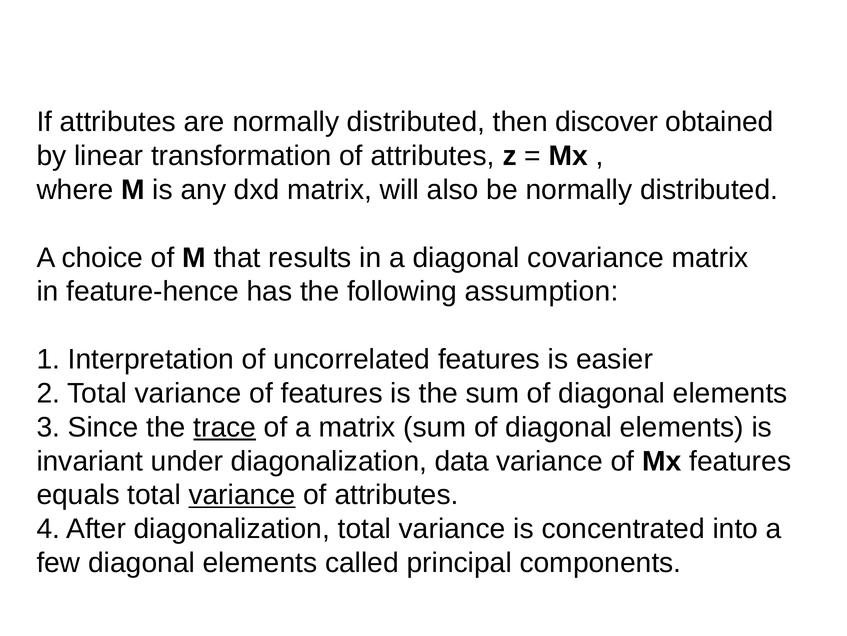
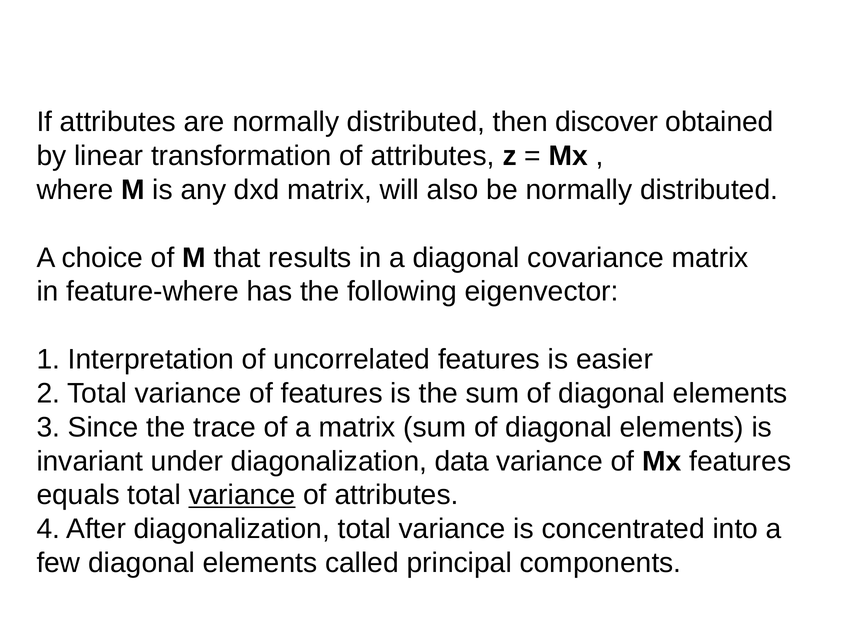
feature-hence: feature-hence -> feature-where (153, 291)
assumption: assumption -> eigenvector (542, 291)
trace underline: present -> none (225, 427)
